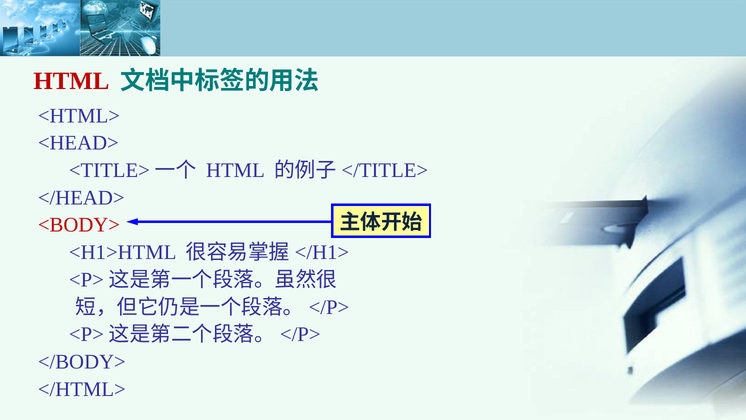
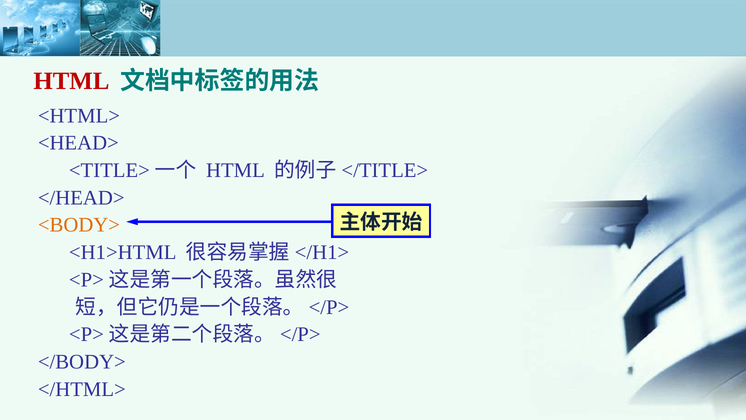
<BODY> colour: red -> orange (79, 225)
